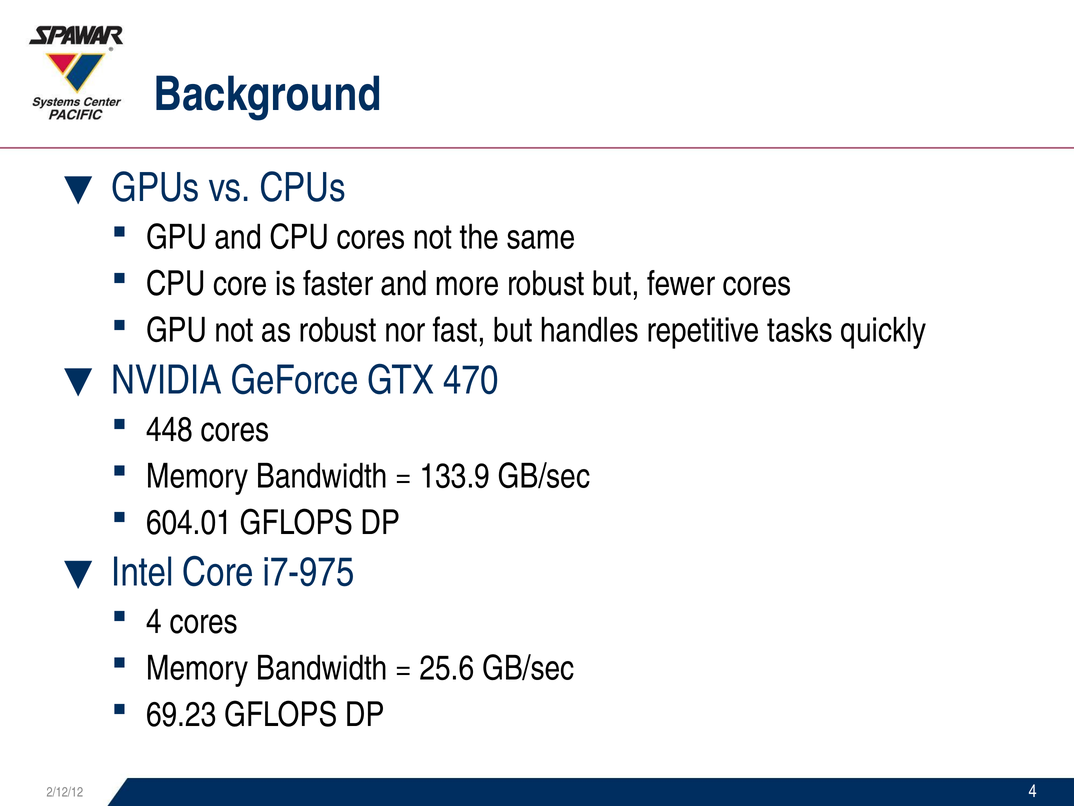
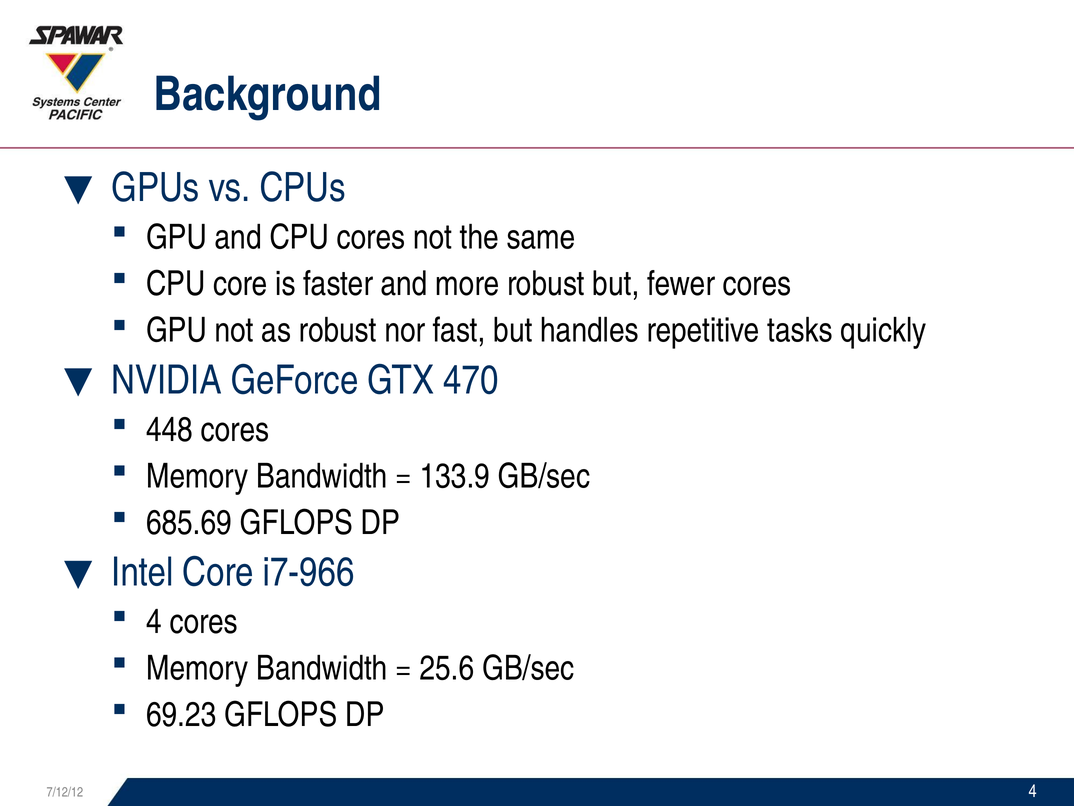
604.01: 604.01 -> 685.69 (189, 522)
i7-975: i7-975 -> i7-966 (309, 572)
2/12/12: 2/12/12 -> 7/12/12 (65, 792)
